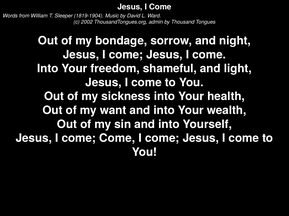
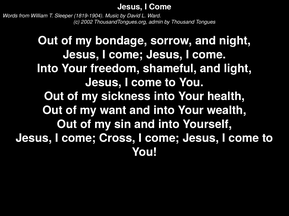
come Come: Come -> Cross (117, 139)
